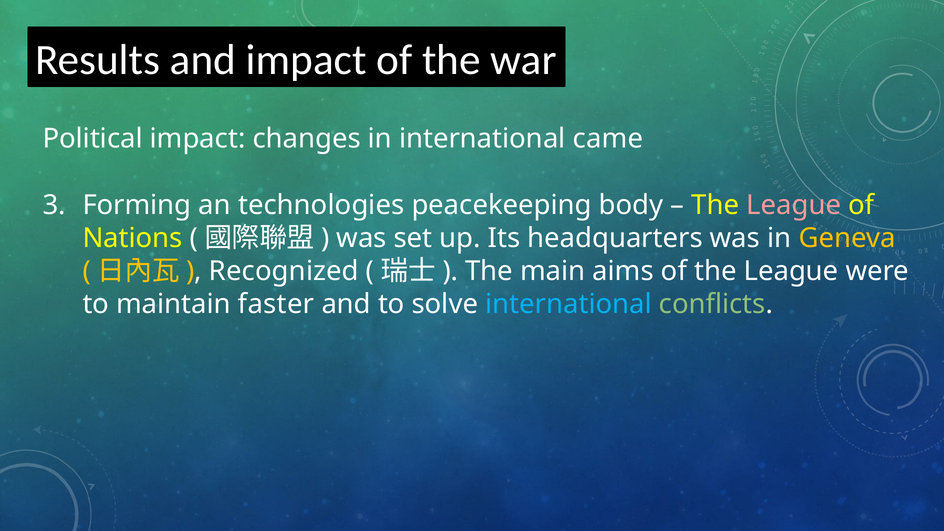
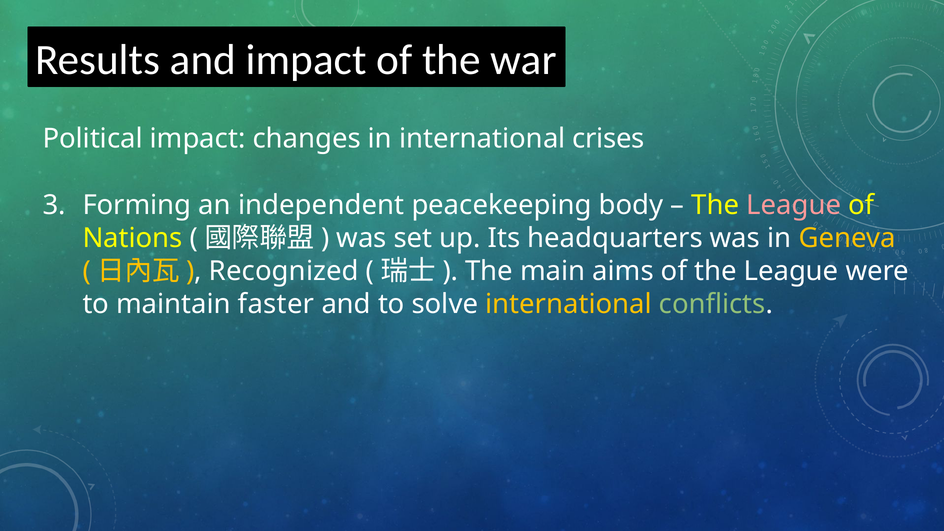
came: came -> crises (608, 139)
technologies: technologies -> independent (321, 205)
international colour: light blue -> yellow (569, 304)
